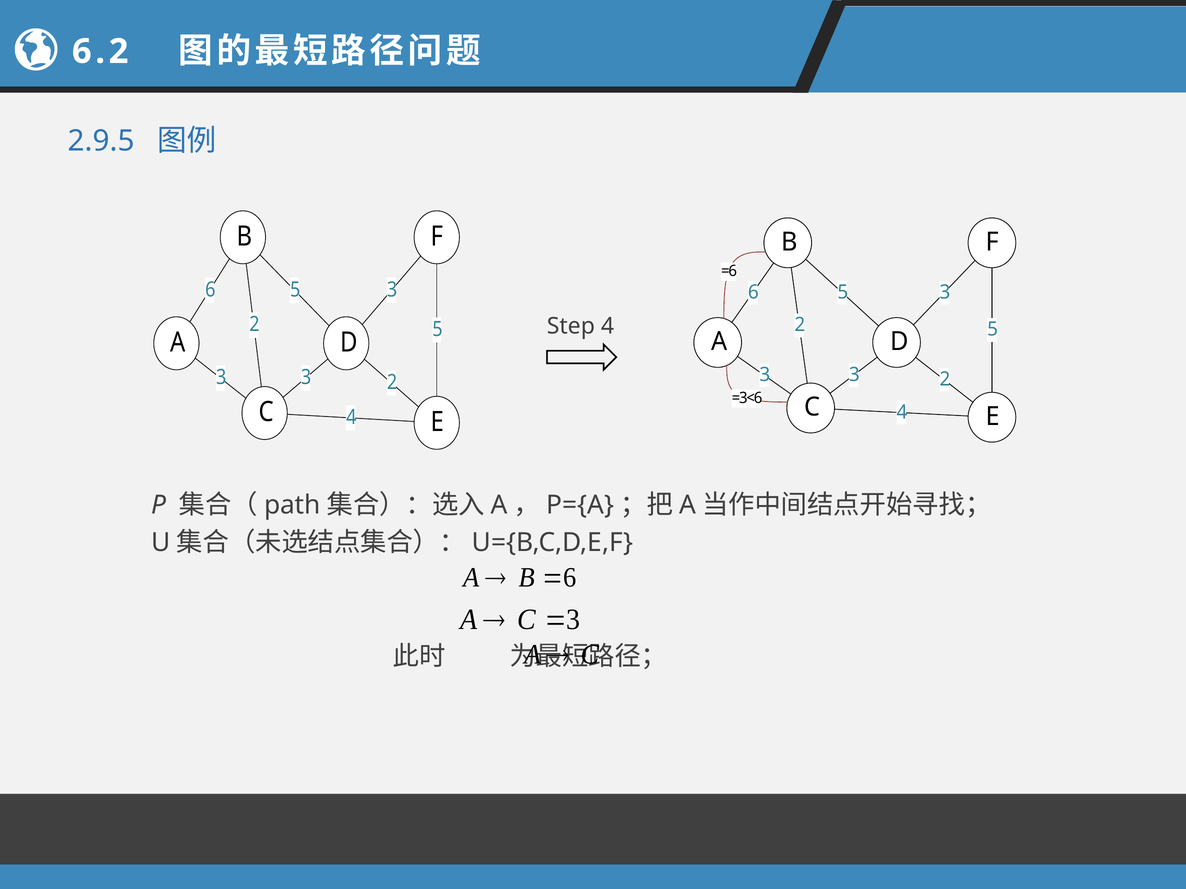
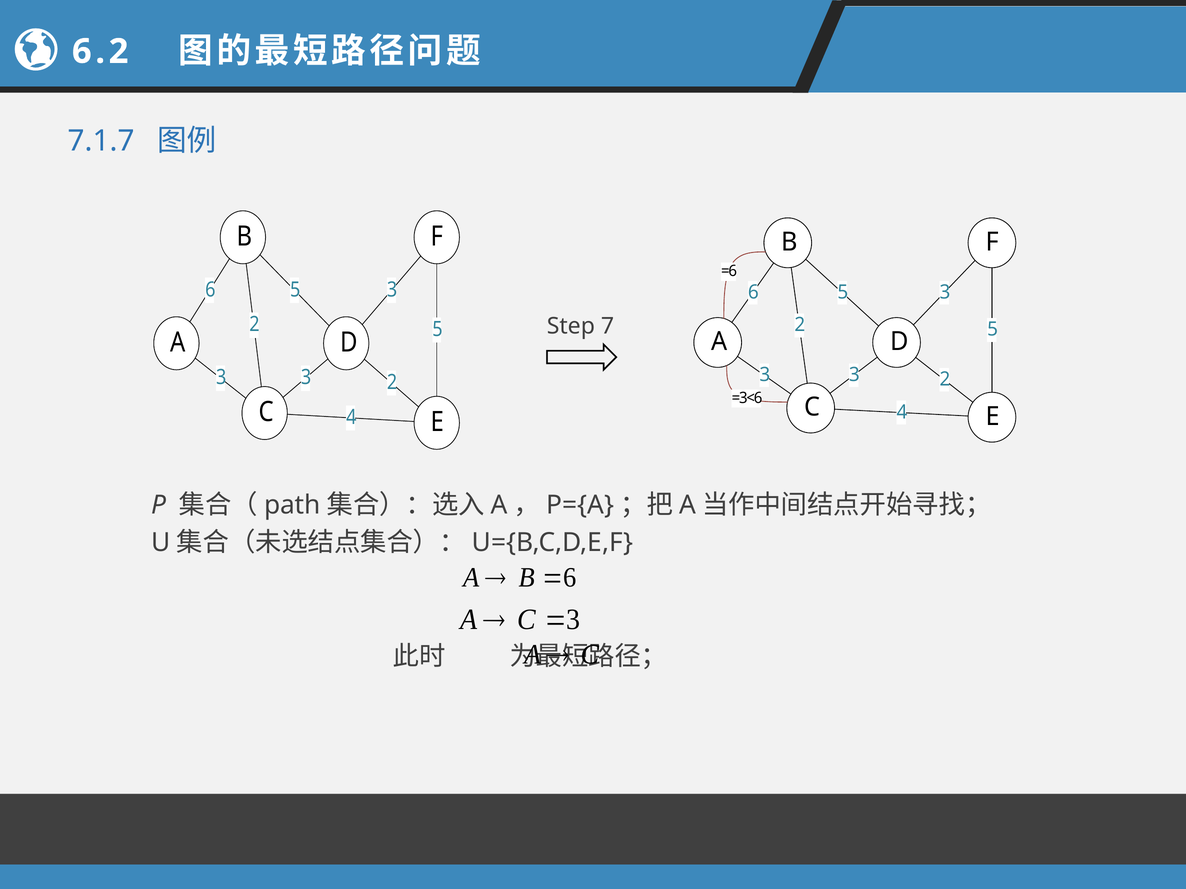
2.9.5: 2.9.5 -> 7.1.7 (101, 141)
Step 4: 4 -> 7 (608, 326)
